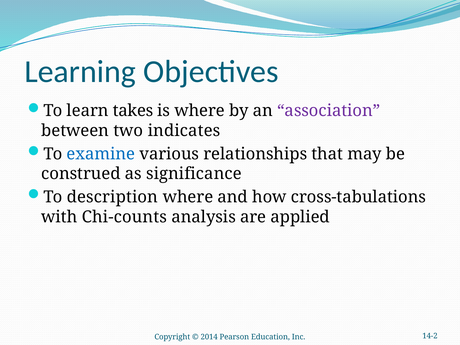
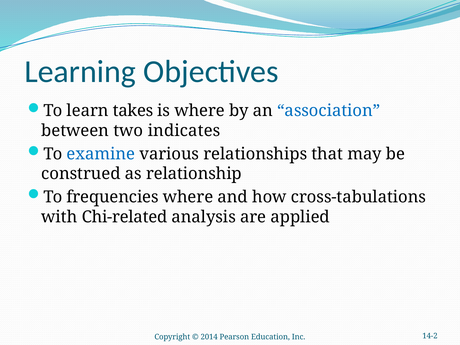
association colour: purple -> blue (329, 111)
significance: significance -> relationship (194, 174)
description: description -> frequencies (113, 197)
Chi-counts: Chi-counts -> Chi-related (125, 217)
